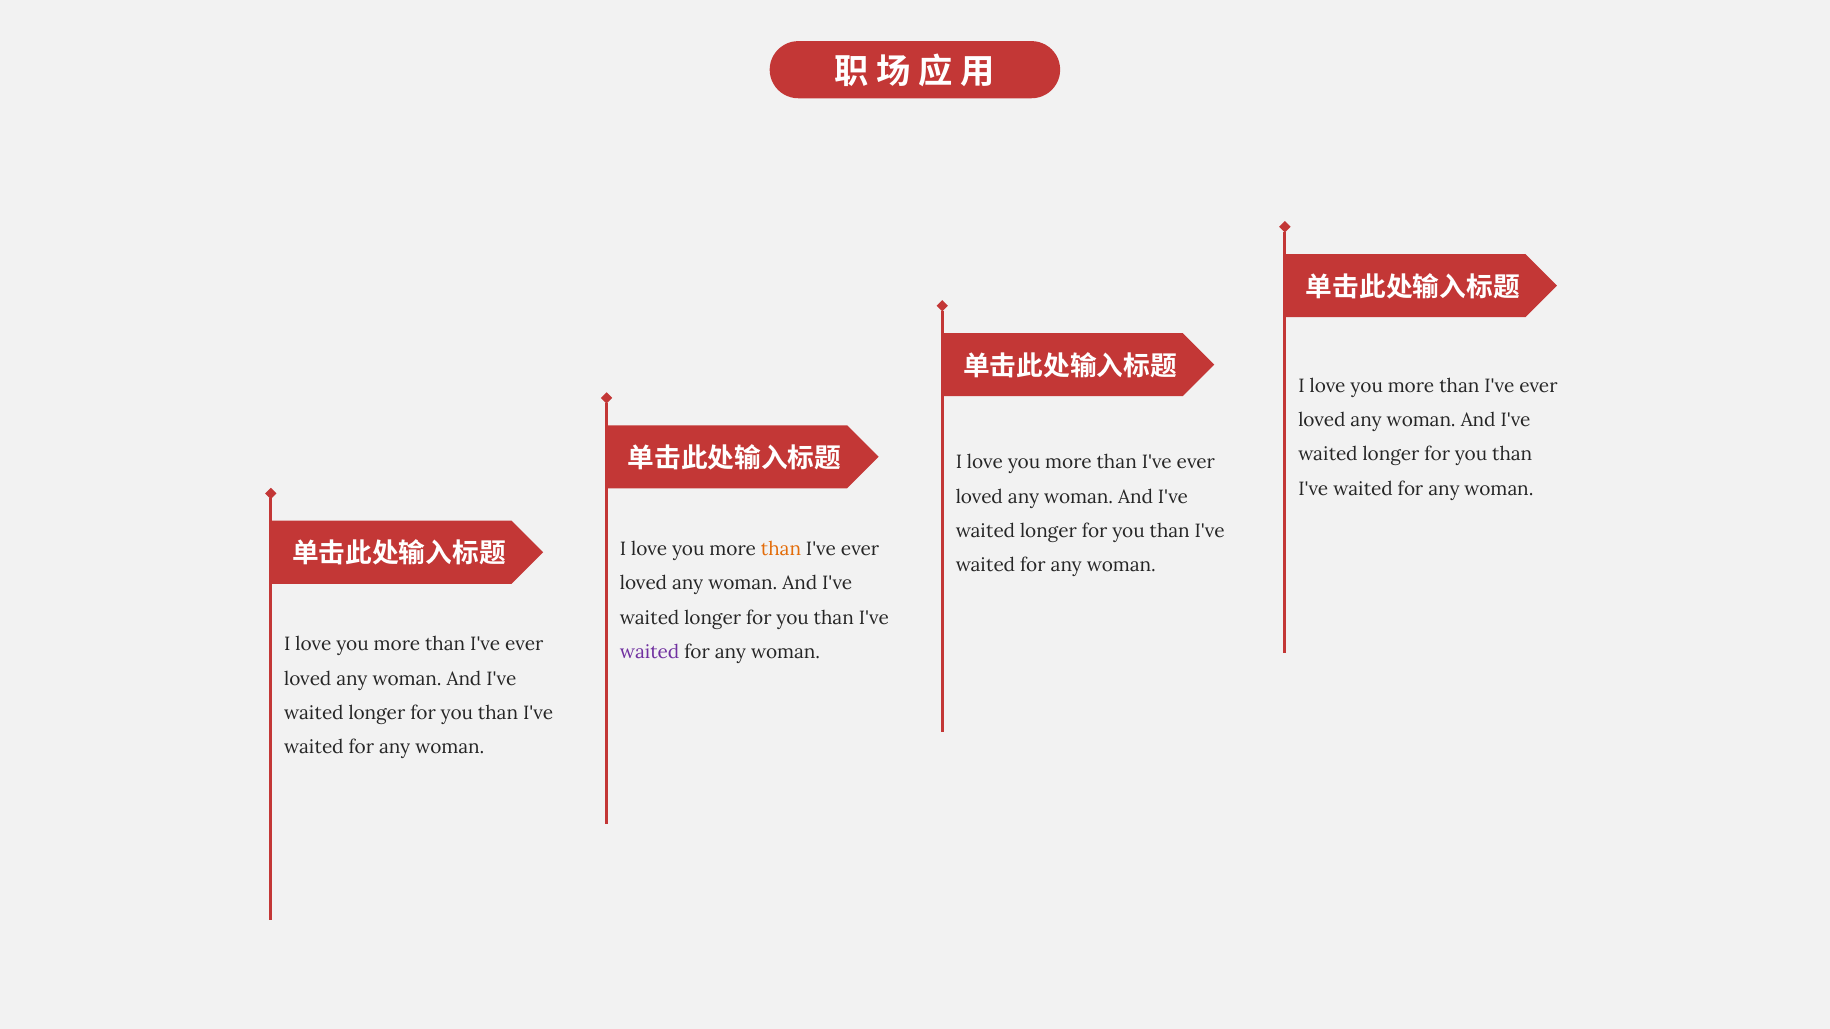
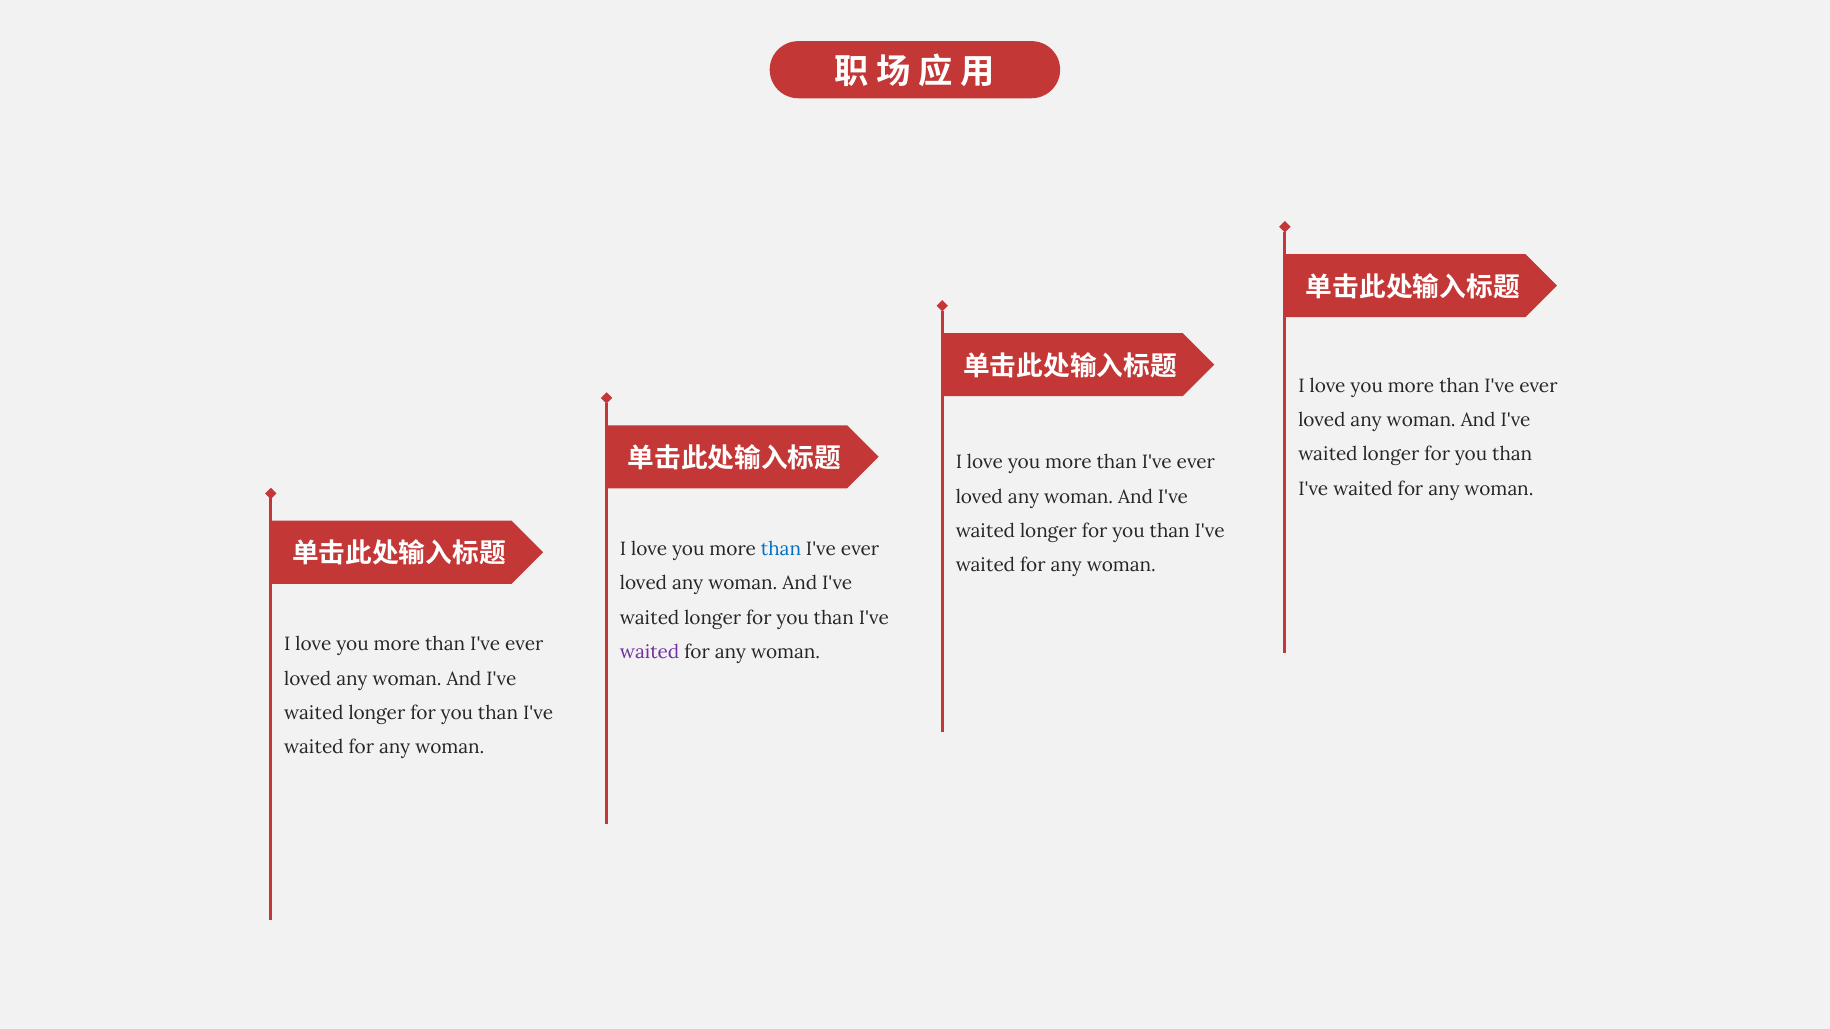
than colour: orange -> blue (781, 549)
